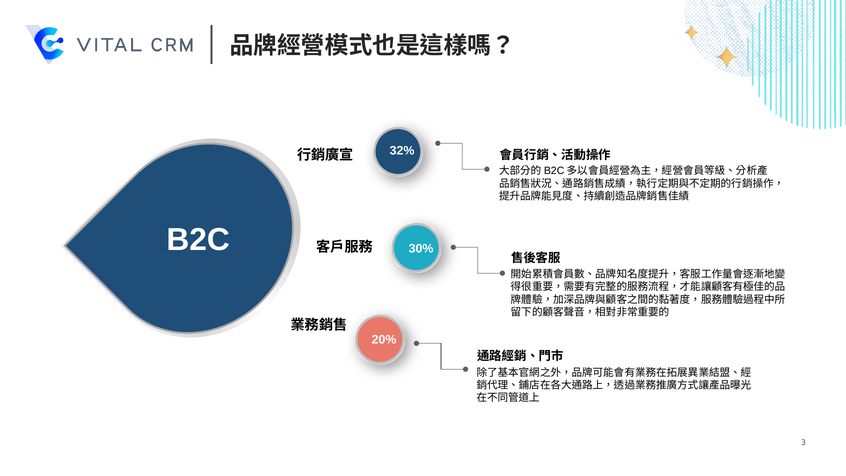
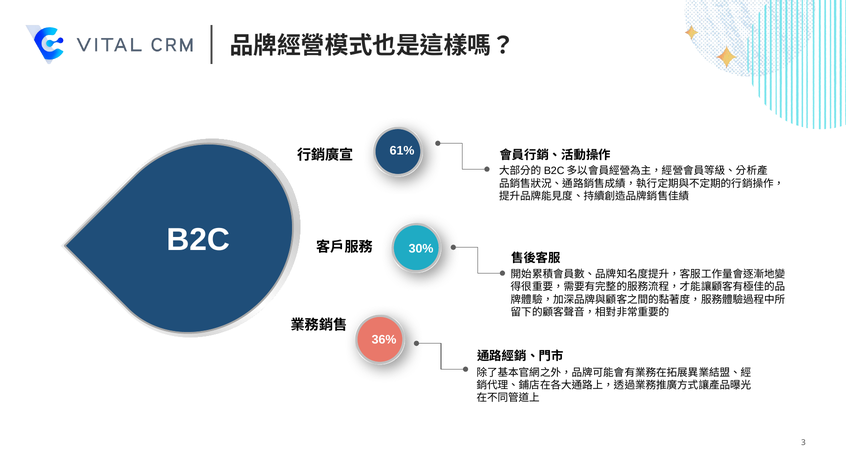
32%: 32% -> 61% (402, 150)
20%: 20% -> 36% (384, 340)
